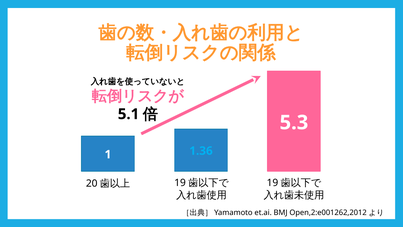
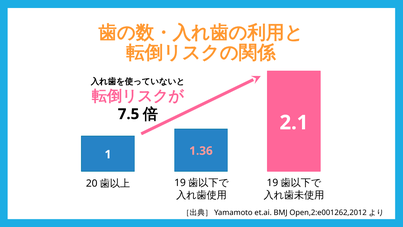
5.1: 5.1 -> 7.5 (129, 114)
5.3: 5.3 -> 2.1 (294, 122)
1.36 colour: light blue -> pink (201, 151)
